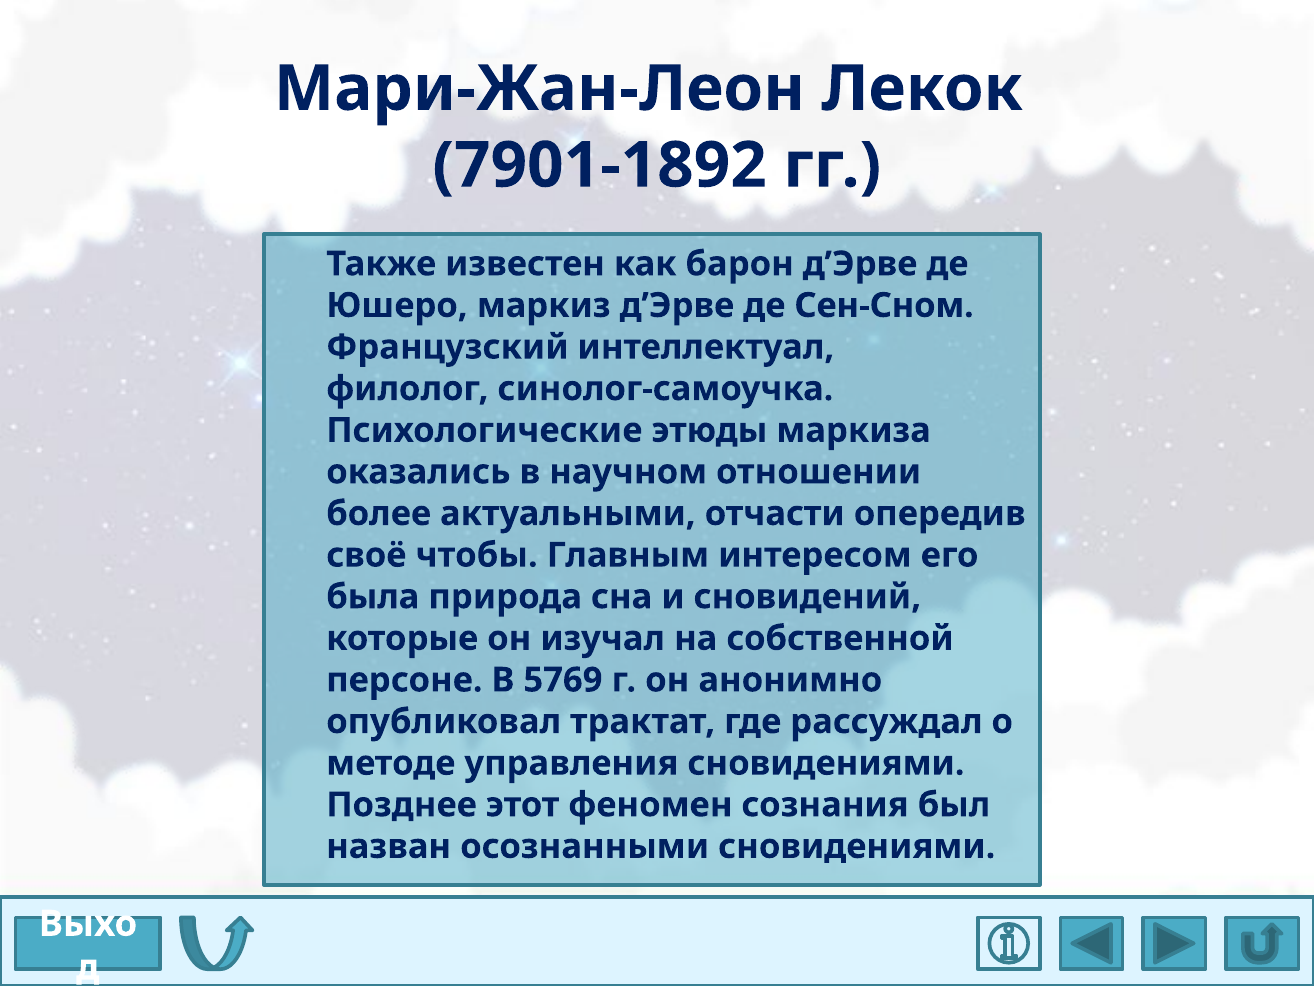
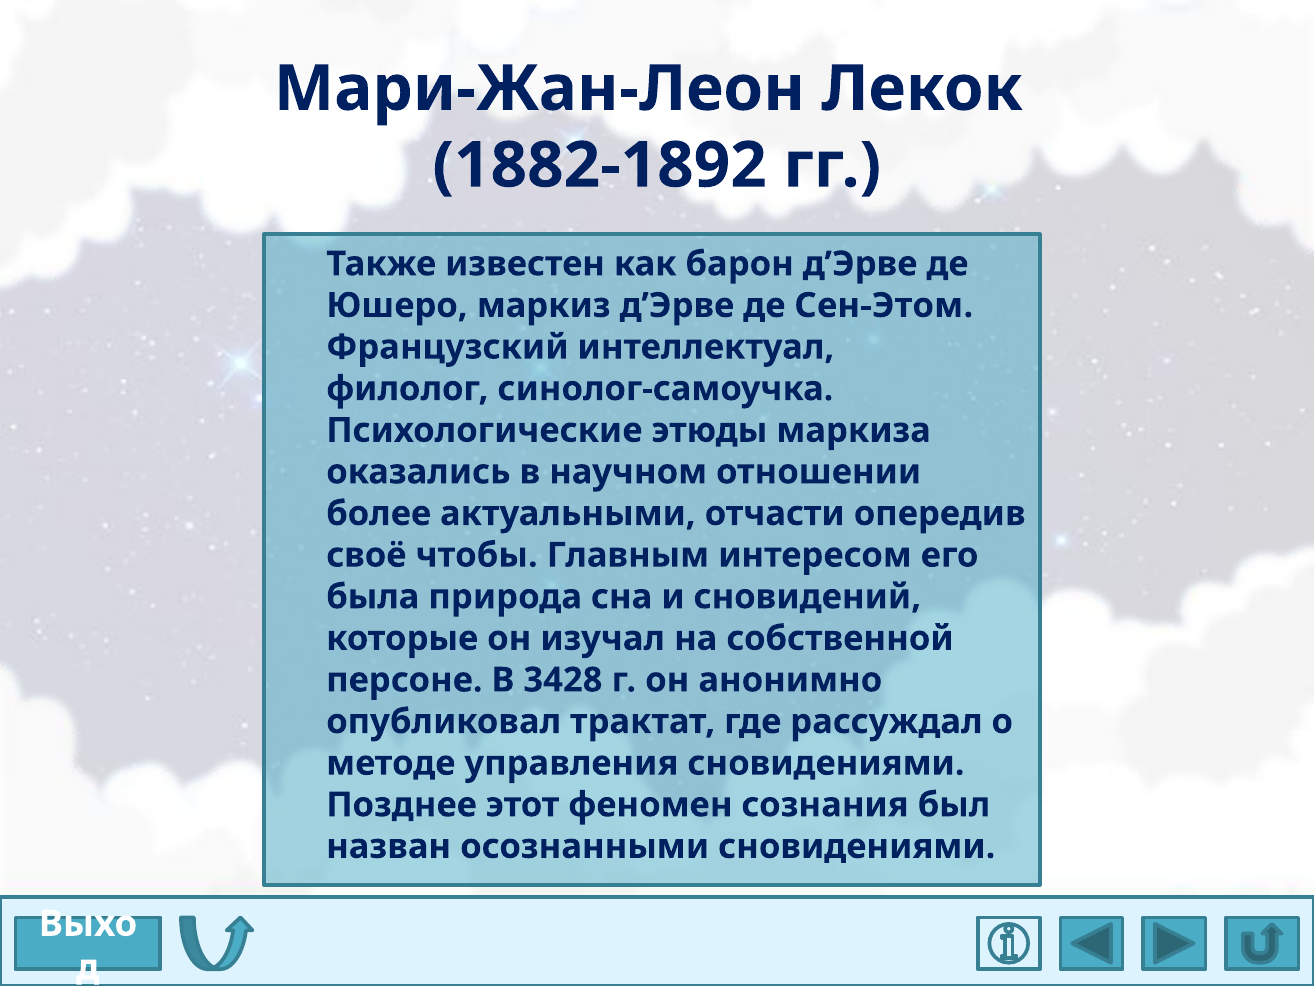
7901-1892: 7901-1892 -> 1882-1892 (600, 165)
Сен-Сном: Сен-Сном -> Сен-Этом (884, 305)
5769: 5769 -> 3428 (563, 680)
